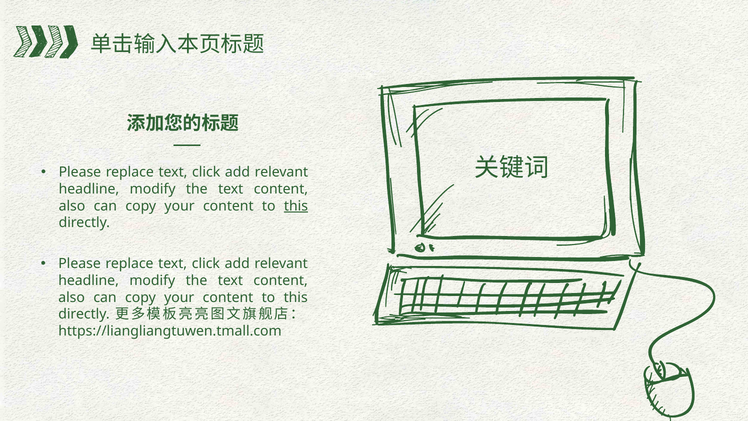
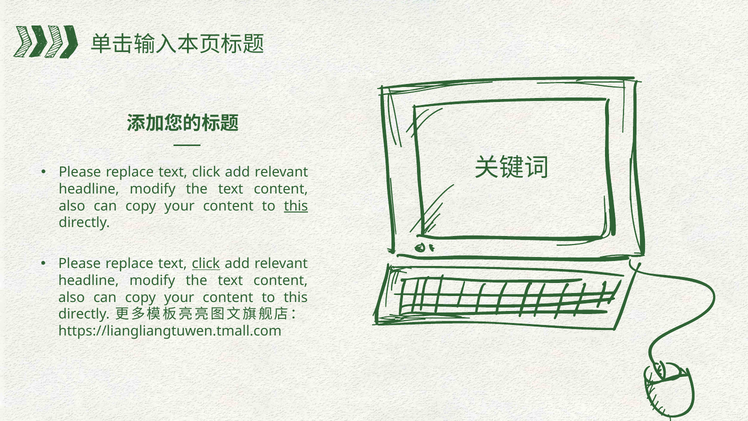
click underline: none -> present (206, 264)
